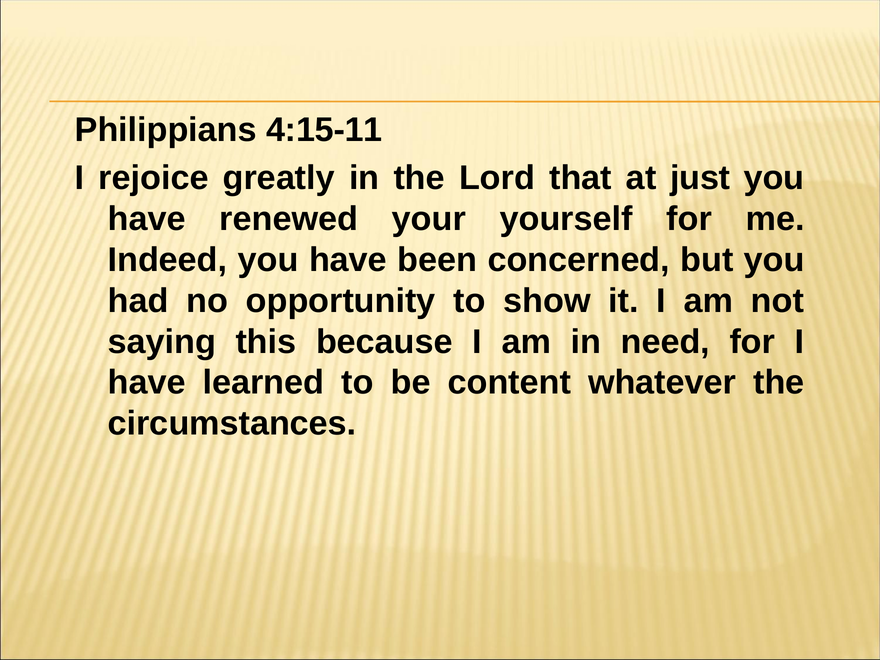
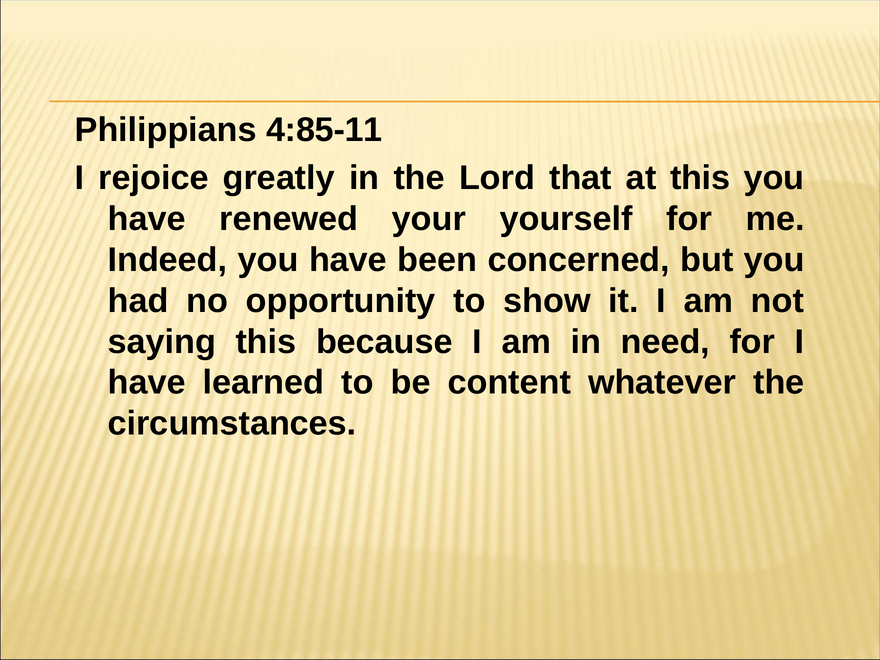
4:15-11: 4:15-11 -> 4:85-11 (324, 130)
at just: just -> this (700, 178)
